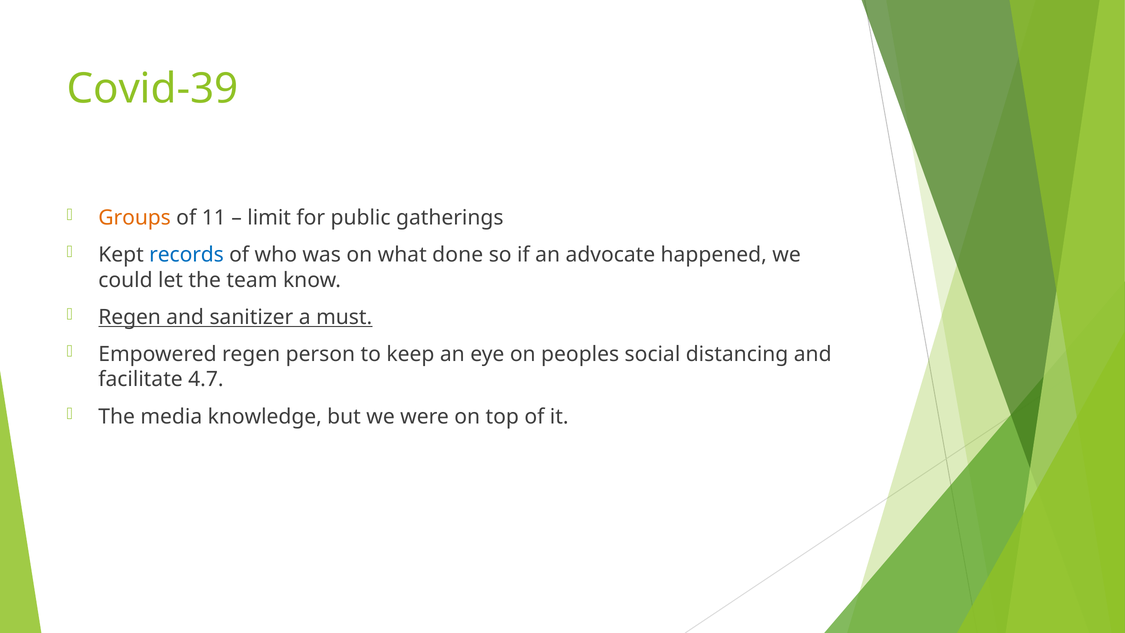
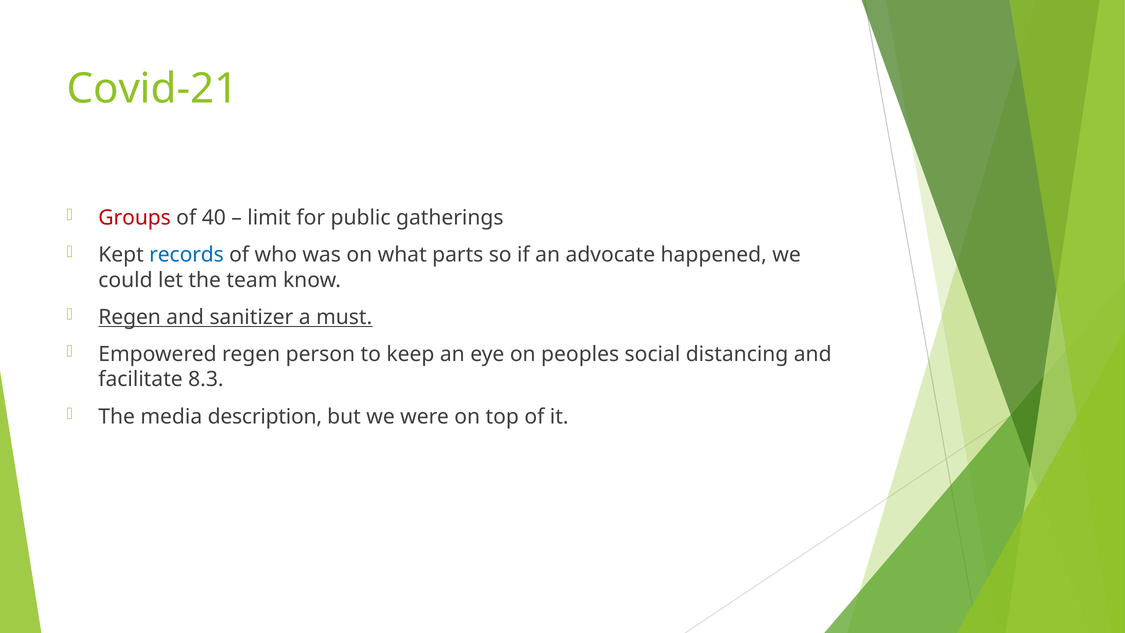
Covid-39: Covid-39 -> Covid-21 (152, 89)
Groups colour: orange -> red (135, 218)
11: 11 -> 40 (214, 218)
done: done -> parts (458, 255)
4.7: 4.7 -> 8.3 (206, 379)
knowledge: knowledge -> description (265, 416)
